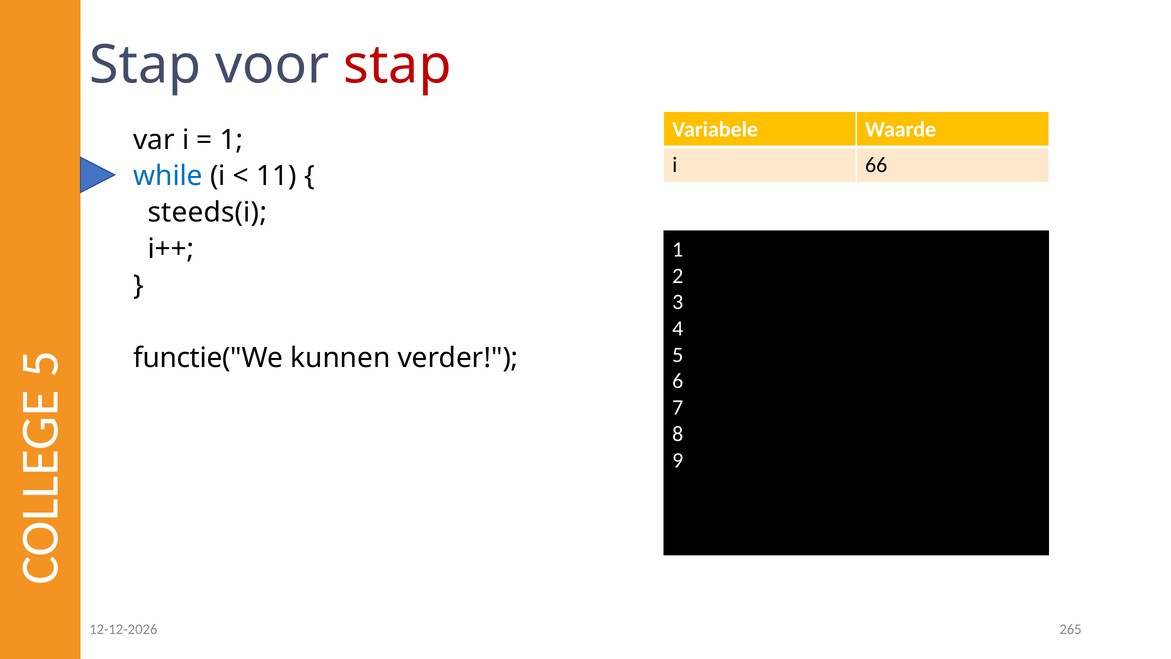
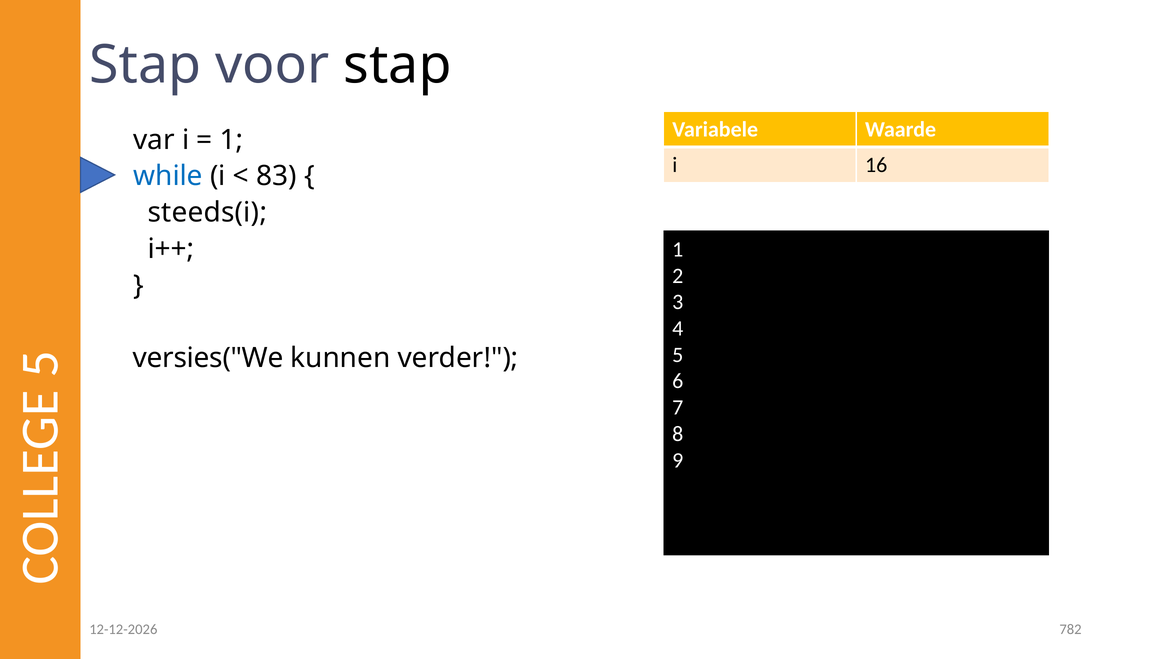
stap colour: red -> black (397, 65)
66: 66 -> 16 (876, 165)
11: 11 -> 83 (277, 176)
functie("We: functie("We -> versies("We (208, 358)
265: 265 -> 782 (1071, 629)
